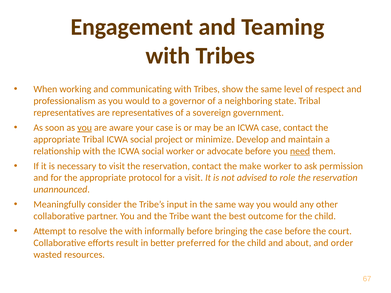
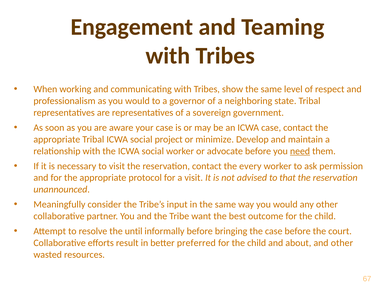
you underline: present -> none (85, 128)
make: make -> every (250, 166)
role: role -> that (288, 178)
the with: with -> until (134, 231)
and order: order -> other (342, 243)
